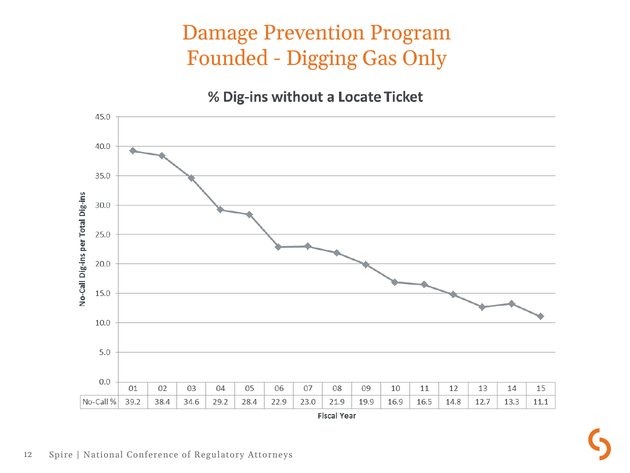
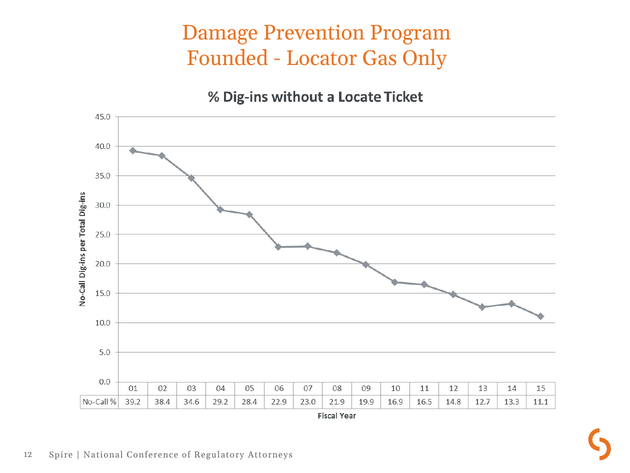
Digging: Digging -> Locator (322, 58)
